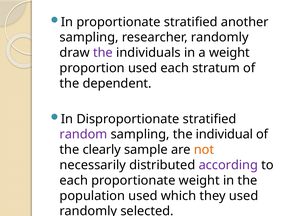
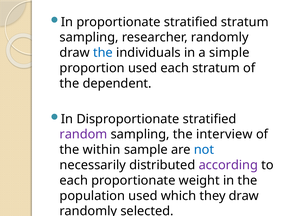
stratified another: another -> stratum (245, 22)
the colour: purple -> blue (103, 53)
a weight: weight -> simple (229, 53)
individual: individual -> interview (224, 134)
clearly: clearly -> within (102, 150)
not colour: orange -> blue (204, 150)
they used: used -> draw (244, 196)
